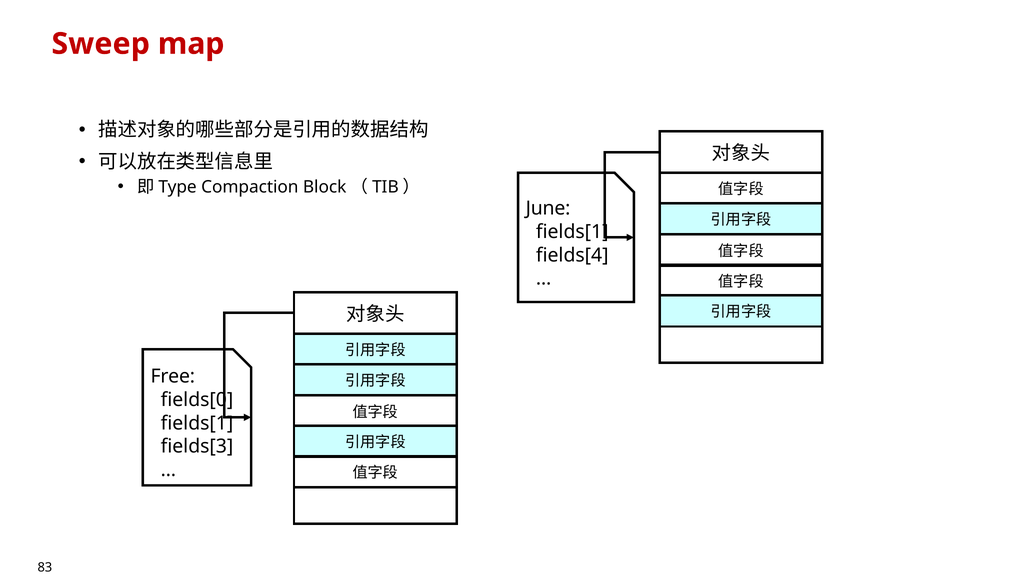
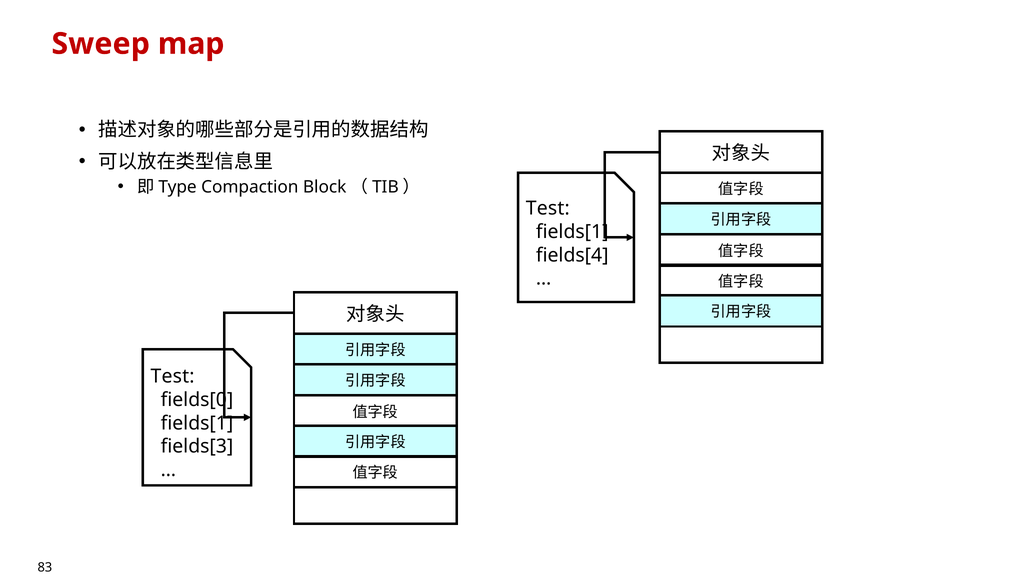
June: June -> Test (548, 208)
Free: Free -> Test (173, 376)
